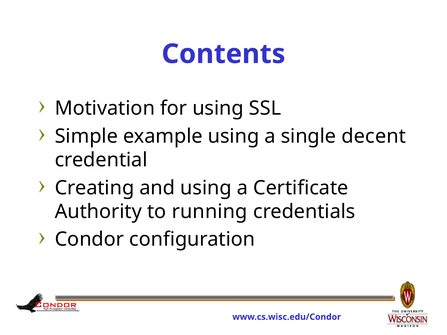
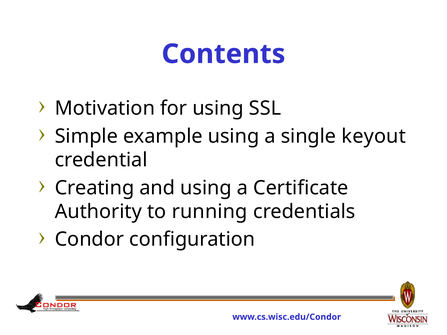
decent: decent -> keyout (374, 136)
